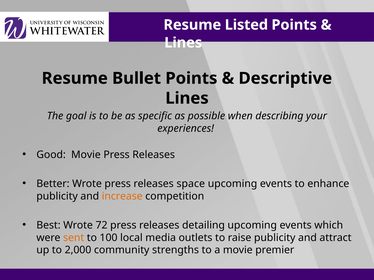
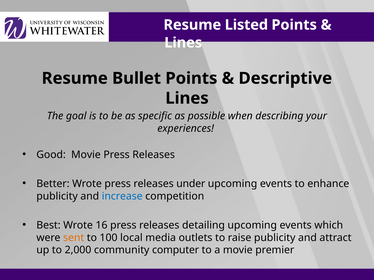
space: space -> under (191, 184)
increase colour: orange -> blue (122, 196)
72: 72 -> 16 (102, 226)
strengths: strengths -> computer (176, 250)
